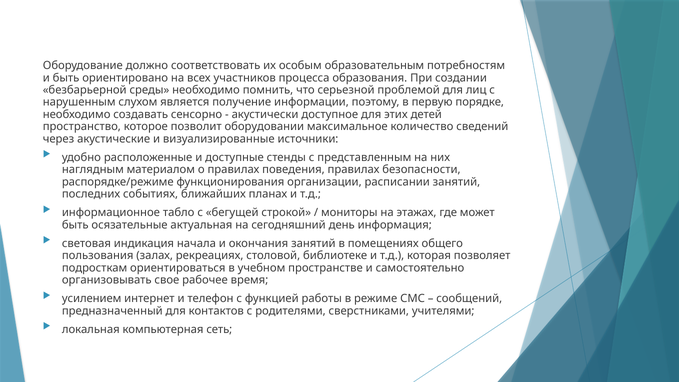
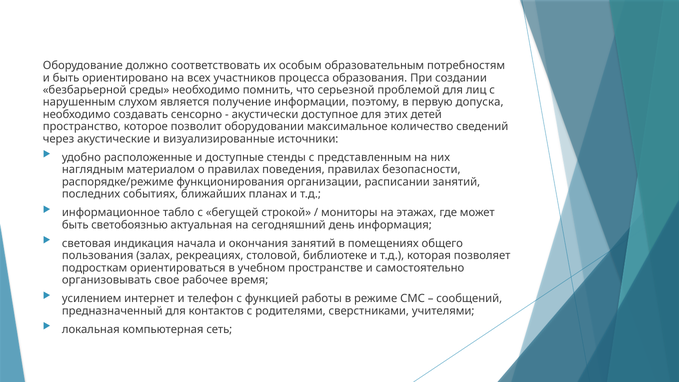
порядке: порядке -> допуска (480, 102)
осязательные: осязательные -> светобоязнью (130, 225)
